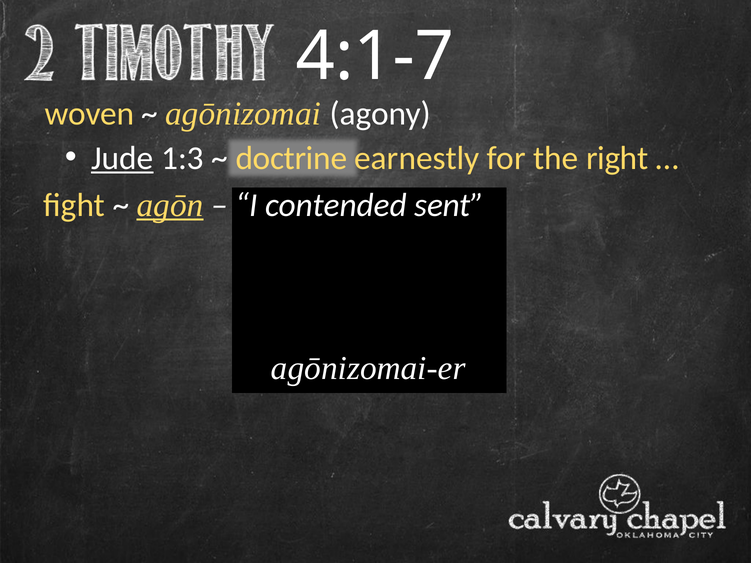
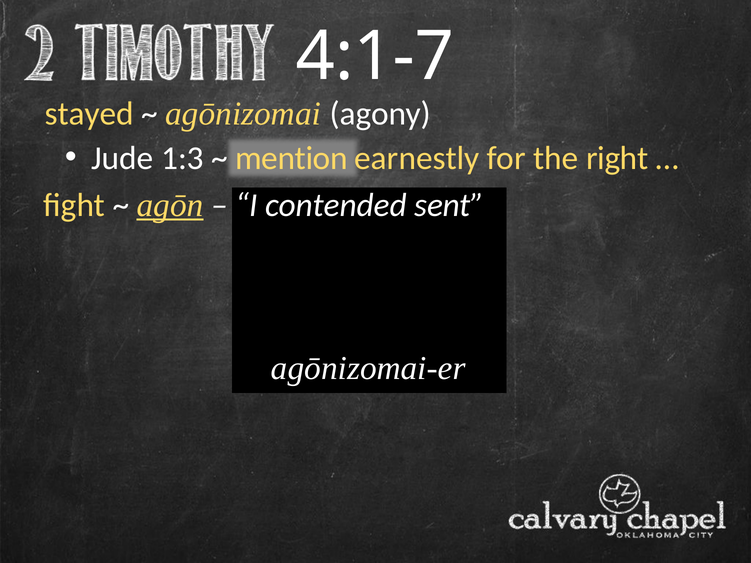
woven: woven -> stayed (89, 114)
Jude underline: present -> none (122, 158)
doctrine: doctrine -> mention (291, 158)
